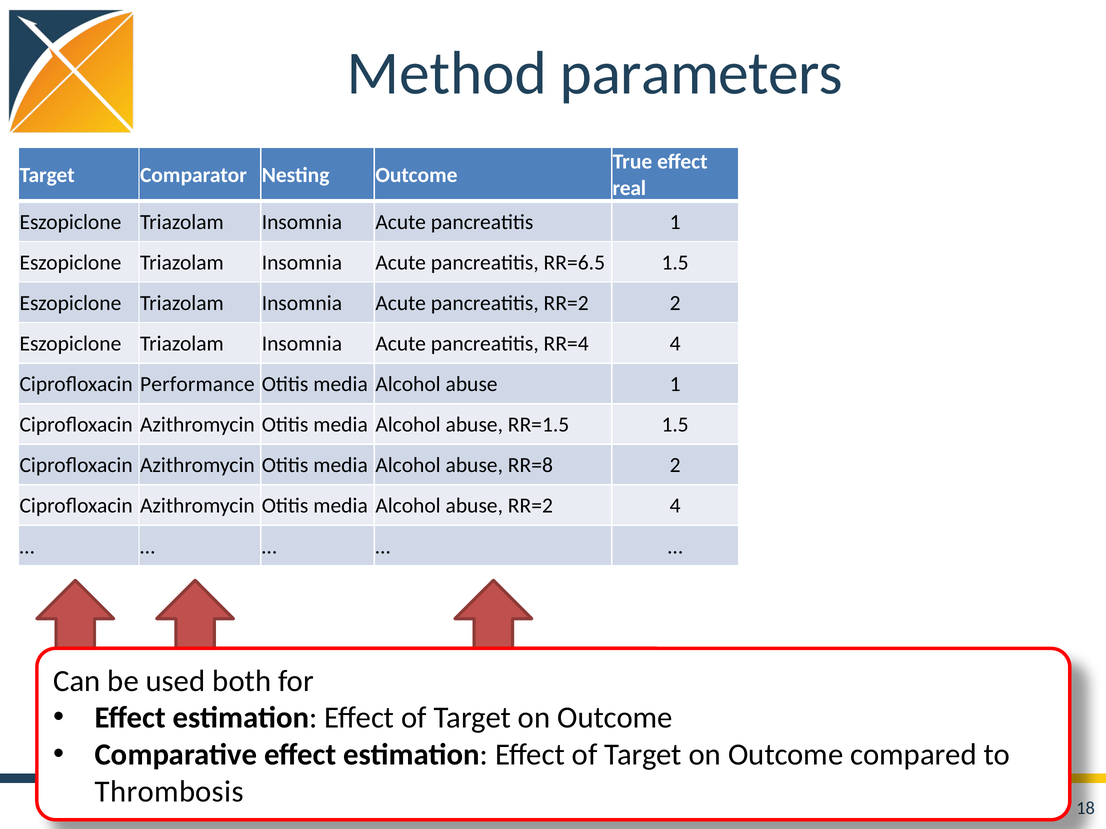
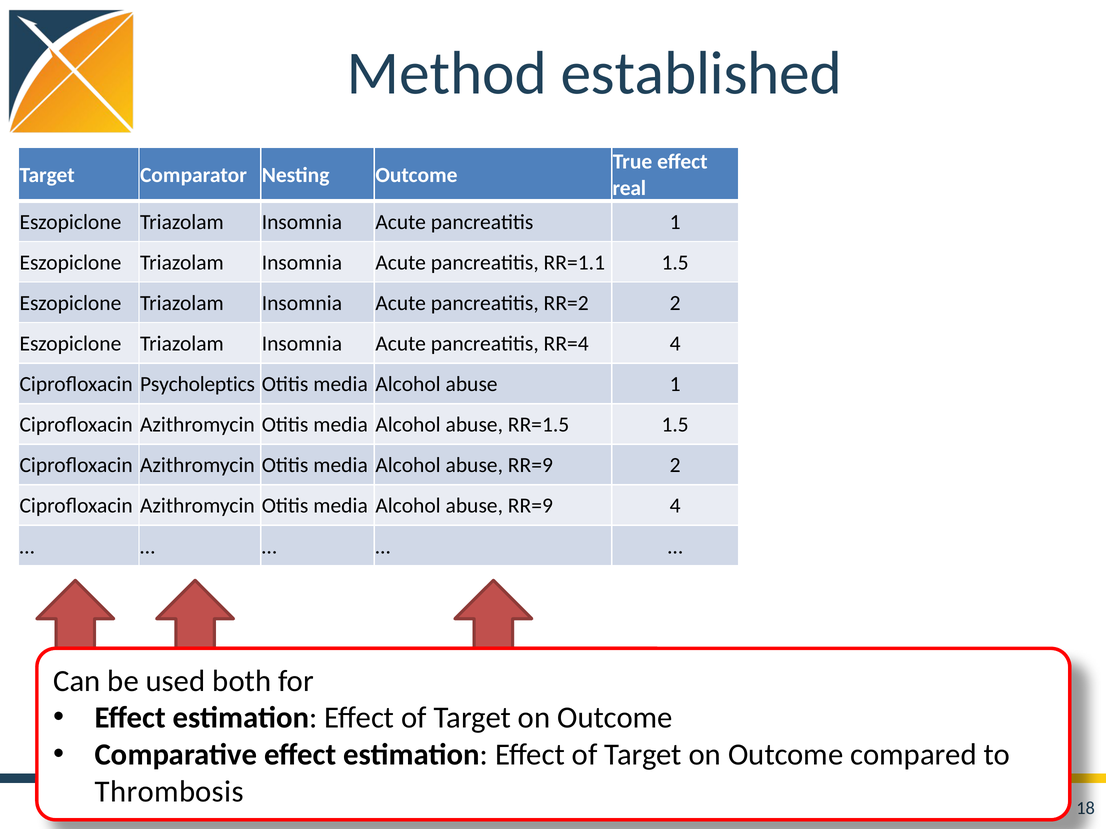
parameters: parameters -> established (701, 73)
RR=6.5: RR=6.5 -> RR=1.1 (574, 263)
Performance: Performance -> Psycholeptics (198, 384)
RR=8: RR=8 -> RR=9 (530, 466)
RR=2: RR=2 -> RR=9 (530, 506)
